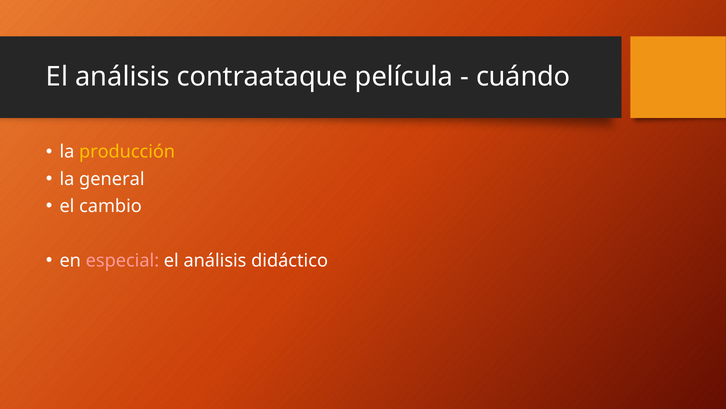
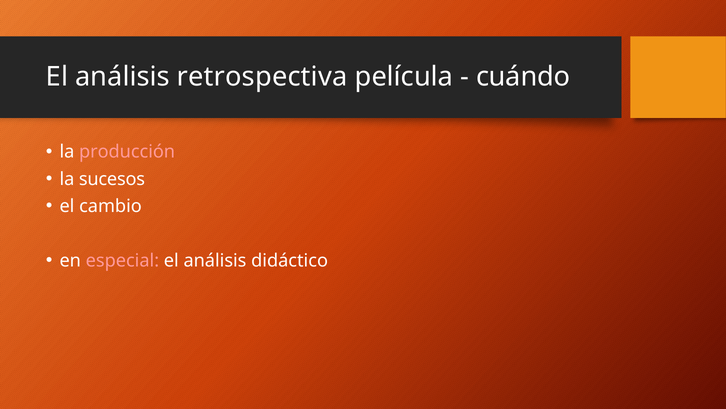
contraataque: contraataque -> retrospectiva (262, 77)
producción colour: yellow -> pink (127, 152)
general: general -> sucesos (112, 179)
